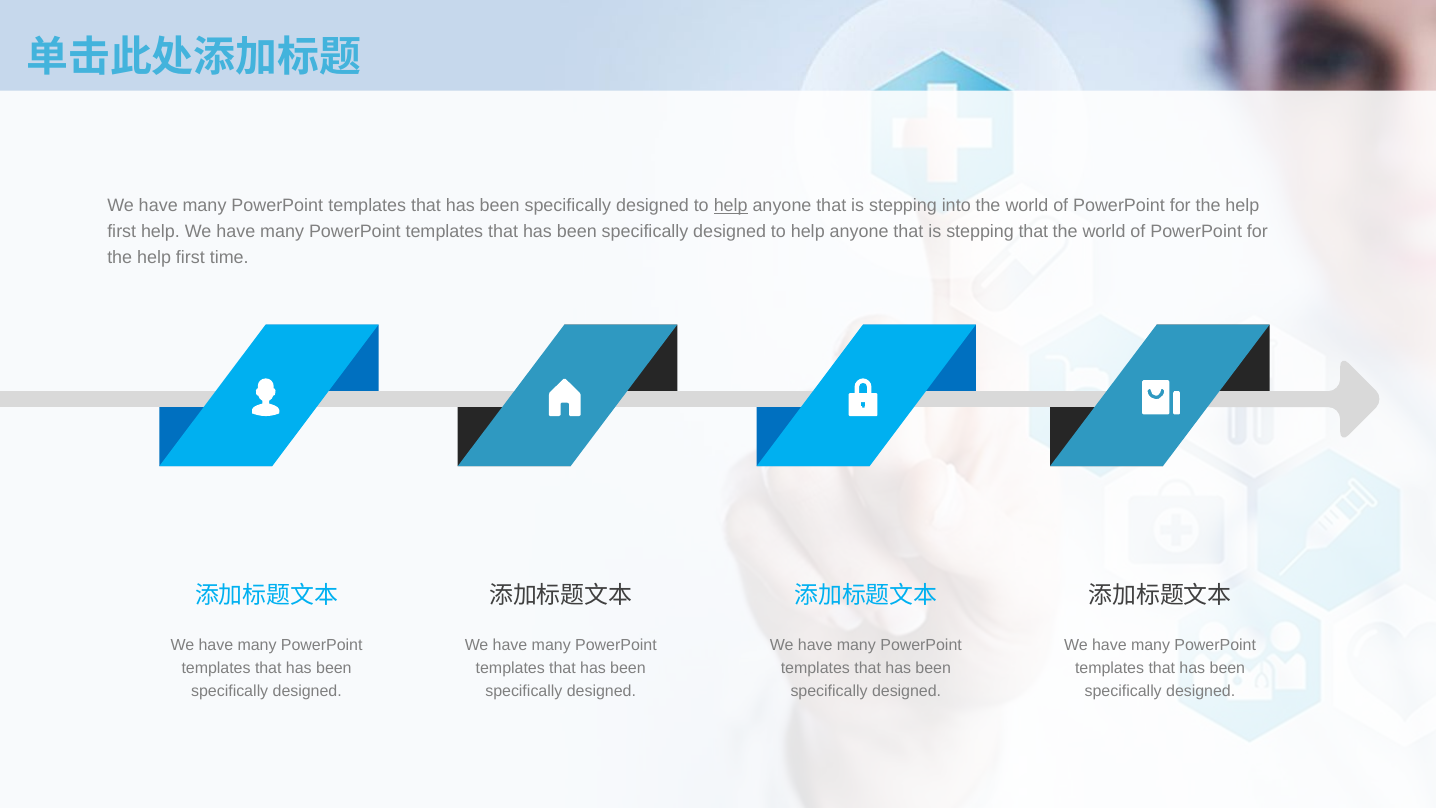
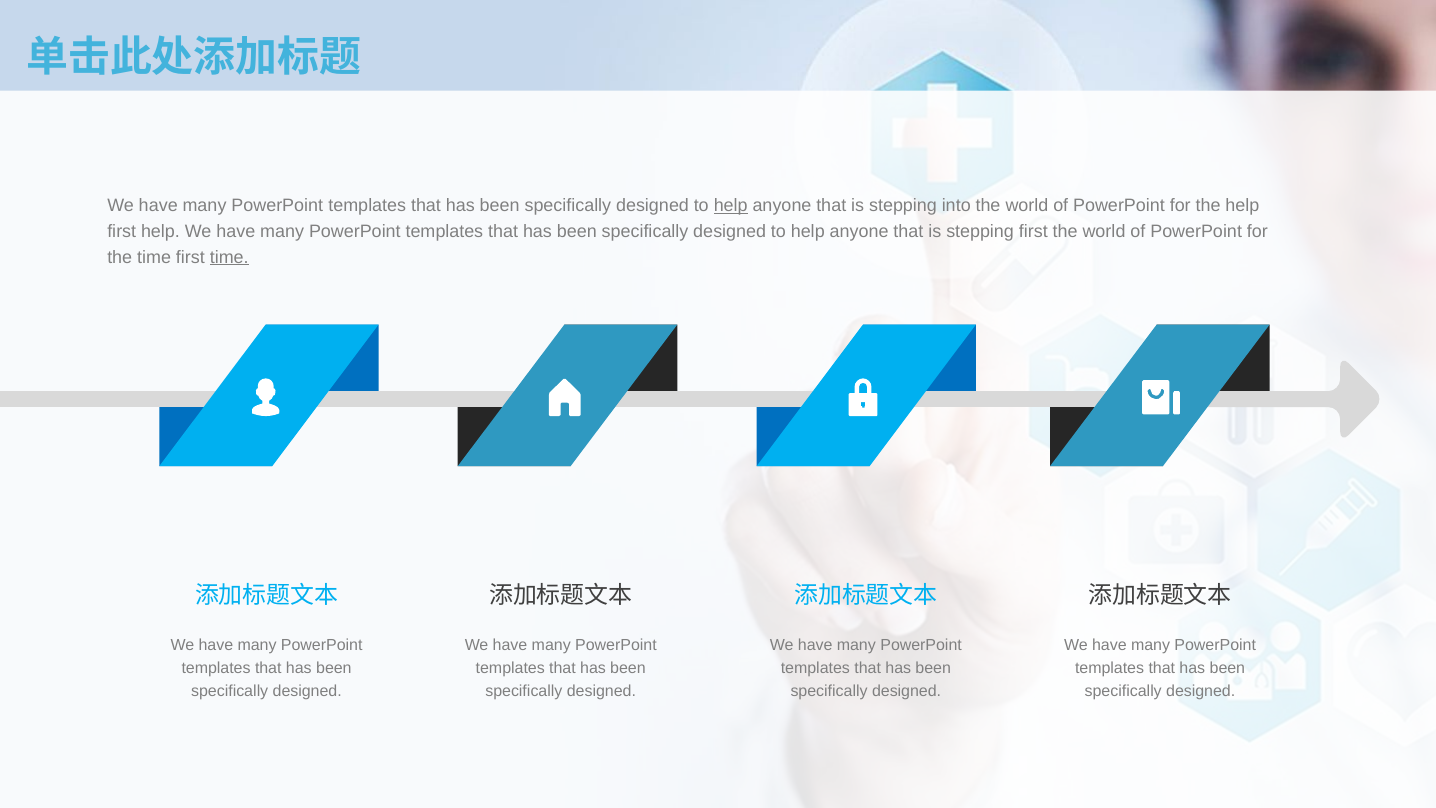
stepping that: that -> first (1033, 231)
help: help -> time (154, 257)
time underline: none -> present (229, 257)
